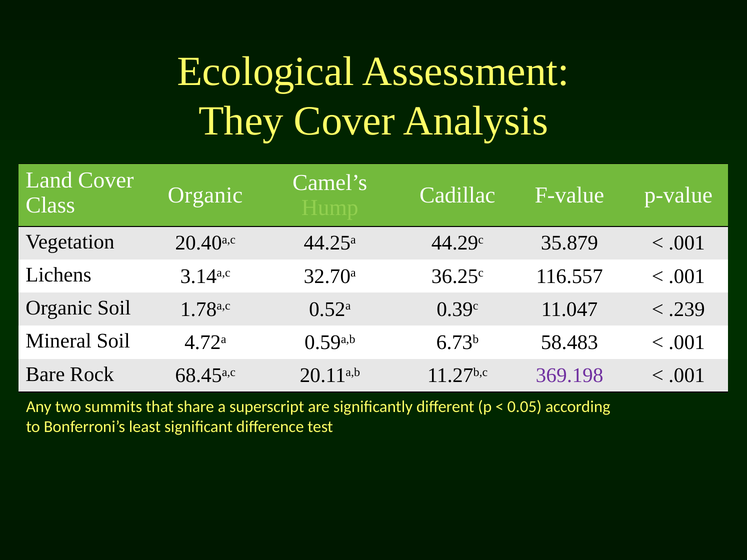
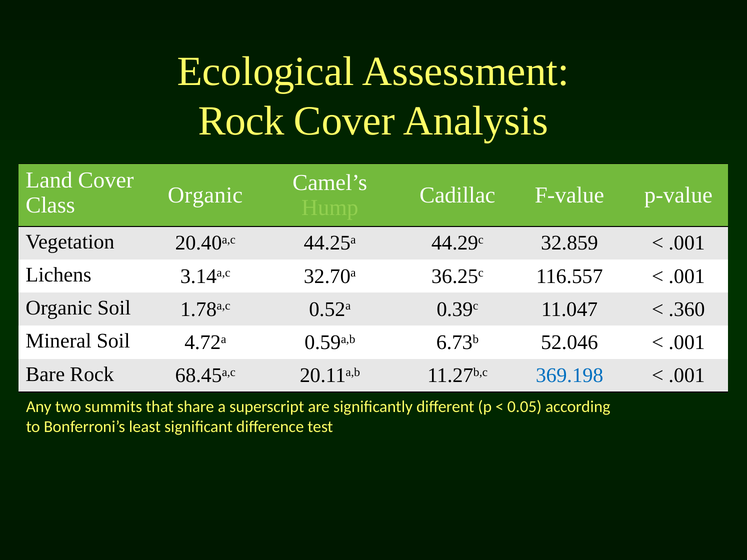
They: They -> Rock (241, 121)
35.879: 35.879 -> 32.859 (569, 243)
.239: .239 -> .360 (687, 309)
58.483: 58.483 -> 52.046 (569, 343)
369.198 colour: purple -> blue (570, 376)
